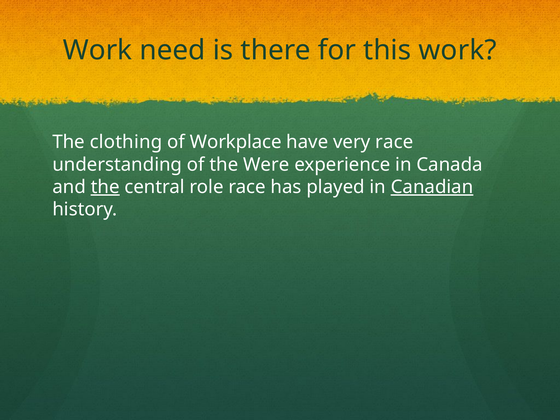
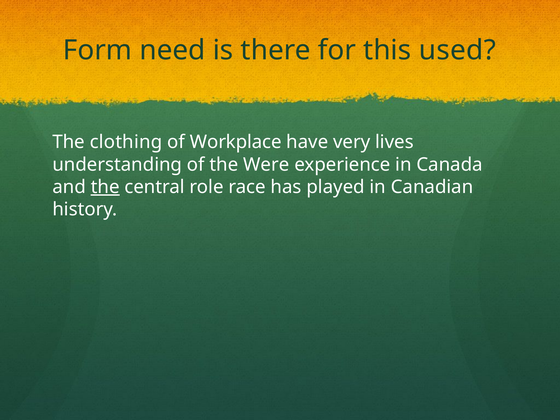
Work: Work -> Form (98, 50)
this work: work -> used (457, 50)
very race: race -> lives (394, 142)
Canadian underline: present -> none (432, 187)
